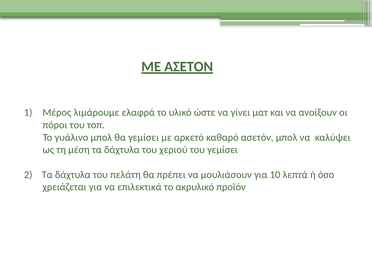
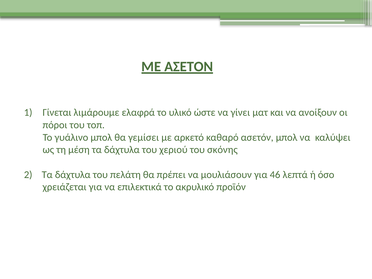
Μέρος: Μέρος -> Γίνεται (57, 113)
του γεμίσει: γεμίσει -> σκόνης (222, 150)
10: 10 -> 46 (275, 175)
